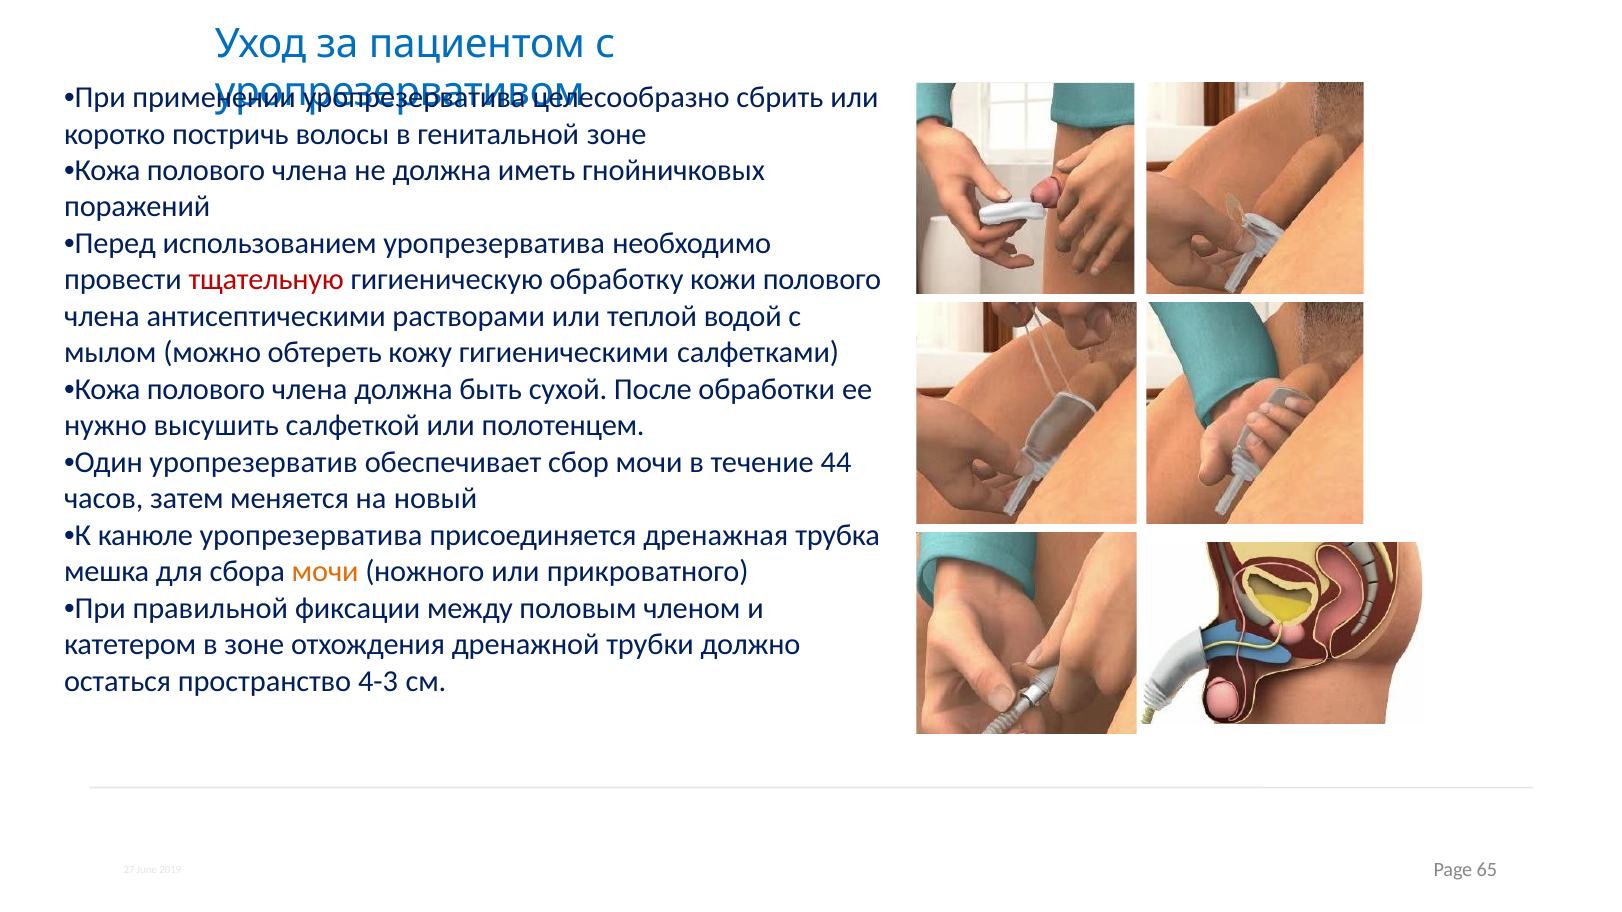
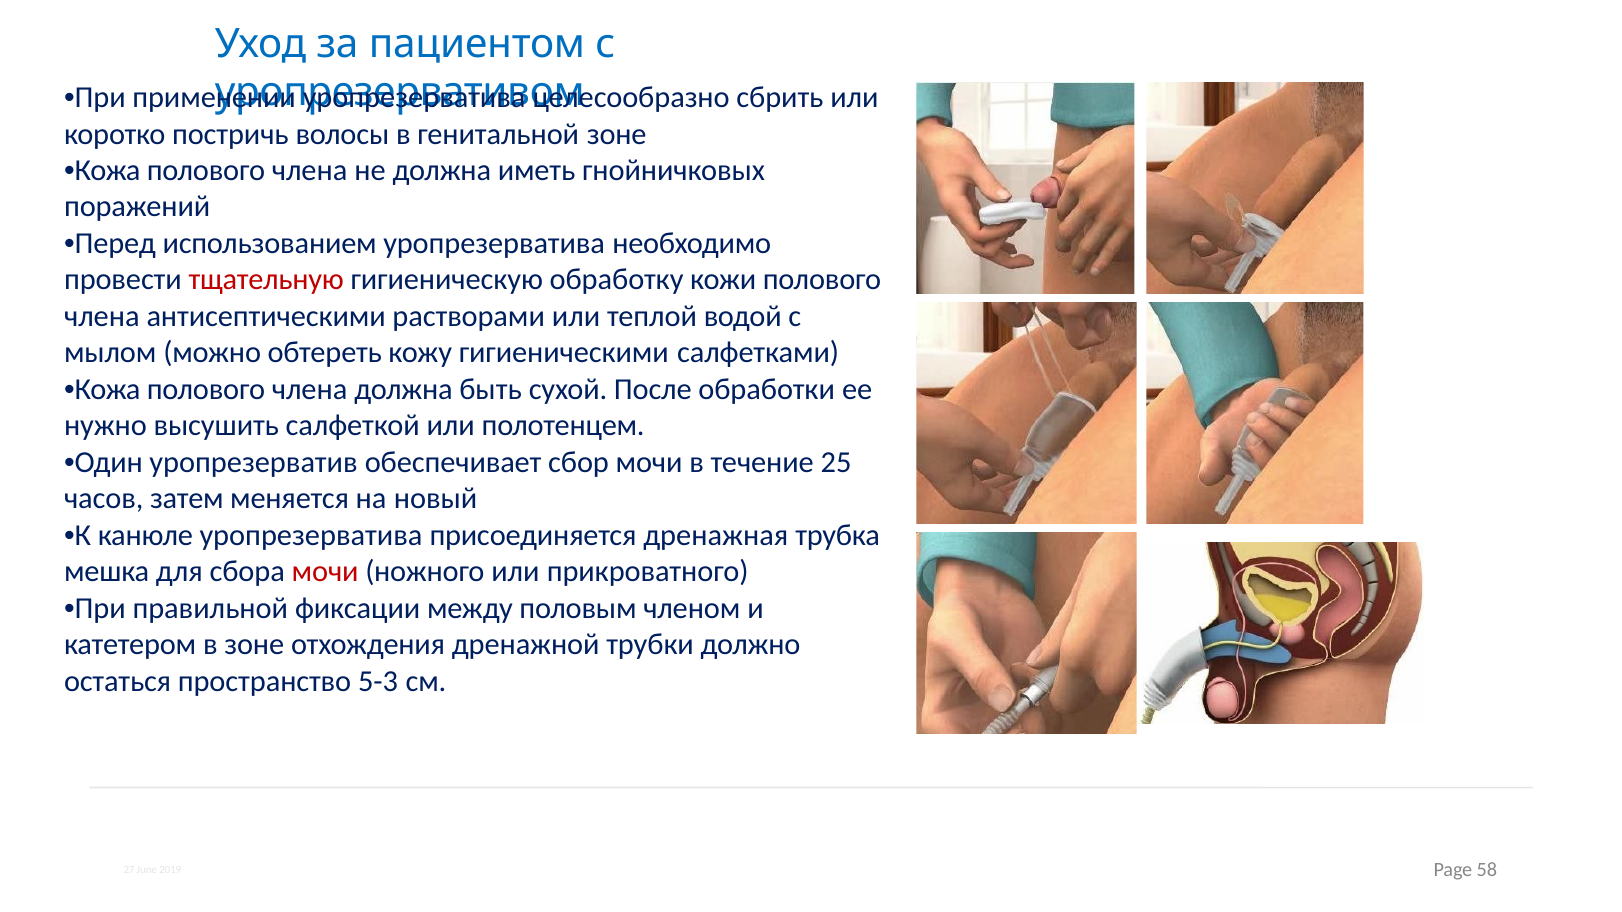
44: 44 -> 25 (836, 463)
мочи colour: orange -> red (325, 572)
4-3: 4-3 -> 5-3 (378, 682)
65: 65 -> 58 (1487, 870)
